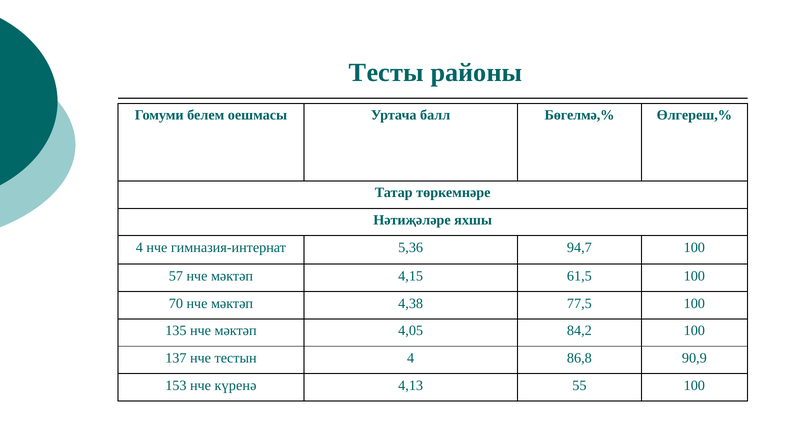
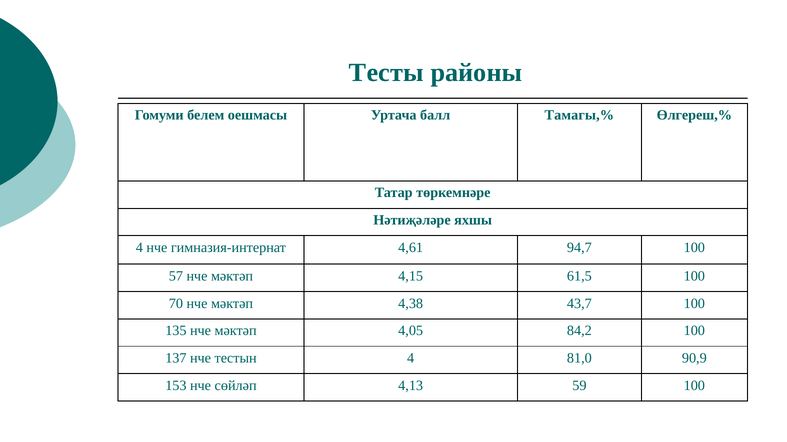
Бөгелмә,%: Бөгелмә,% -> Тамагы,% (579, 115)
5,36: 5,36 -> 4,61 (411, 248)
77,5: 77,5 -> 43,7 (579, 304)
86,8: 86,8 -> 81,0 (579, 359)
күренә: күренә -> сөйләп (236, 386)
55: 55 -> 59 (579, 386)
